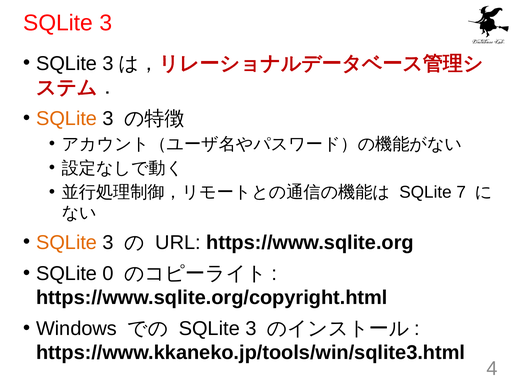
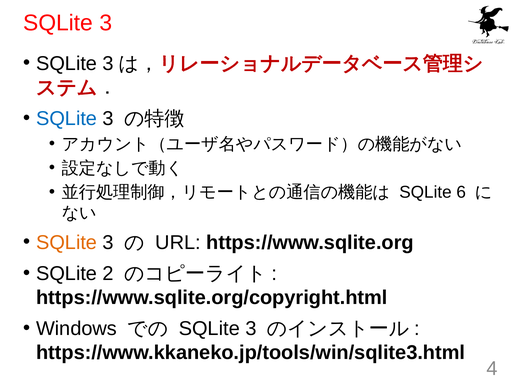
SQLite colour: orange -> blue (67, 119)
7: 7 -> 6 (461, 193)
0: 0 -> 2 (108, 274)
